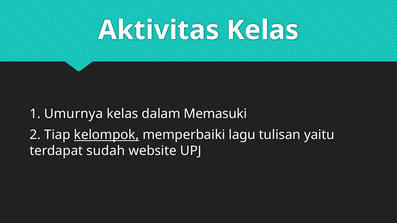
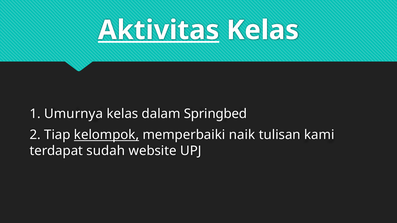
Aktivitas underline: none -> present (159, 30)
Memasuki: Memasuki -> Springbed (215, 114)
lagu: lagu -> naik (242, 135)
yaitu: yaitu -> kami (319, 135)
